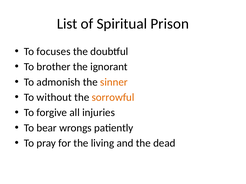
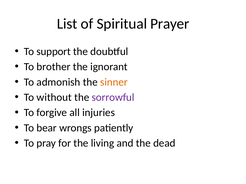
Prison: Prison -> Prayer (170, 24)
focuses: focuses -> support (54, 52)
sorrowful colour: orange -> purple (113, 98)
